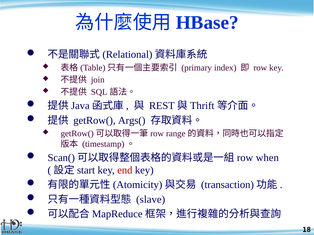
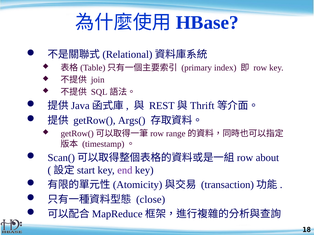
when: when -> about (267, 158)
end colour: red -> purple (125, 170)
slave: slave -> close (151, 200)
